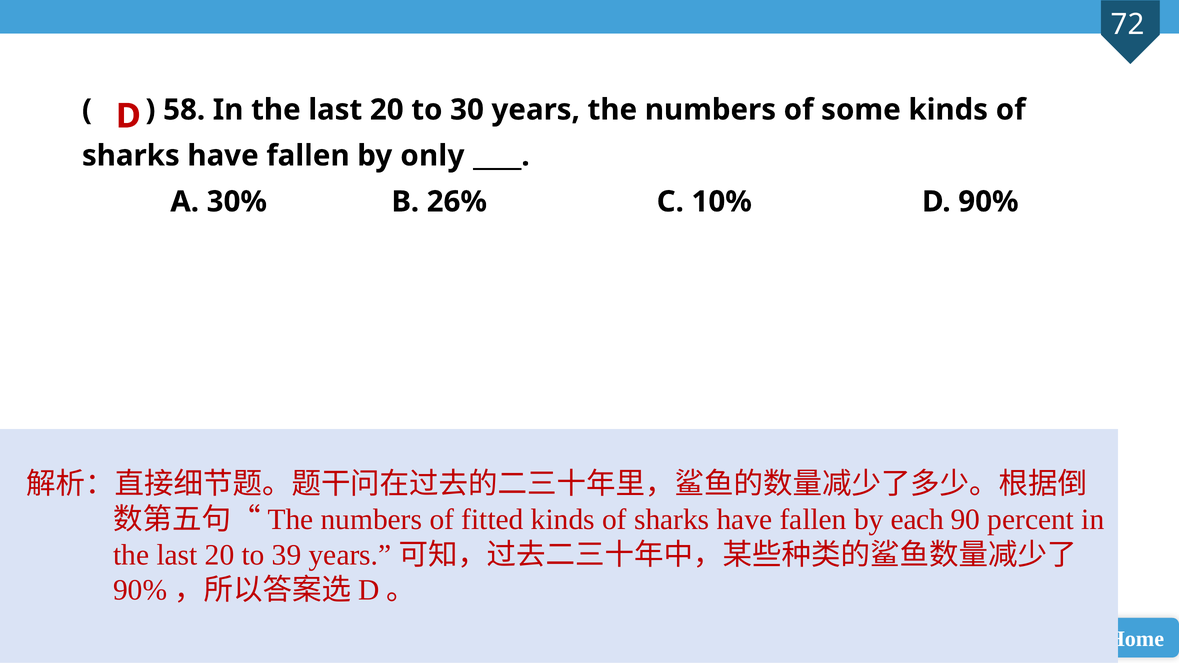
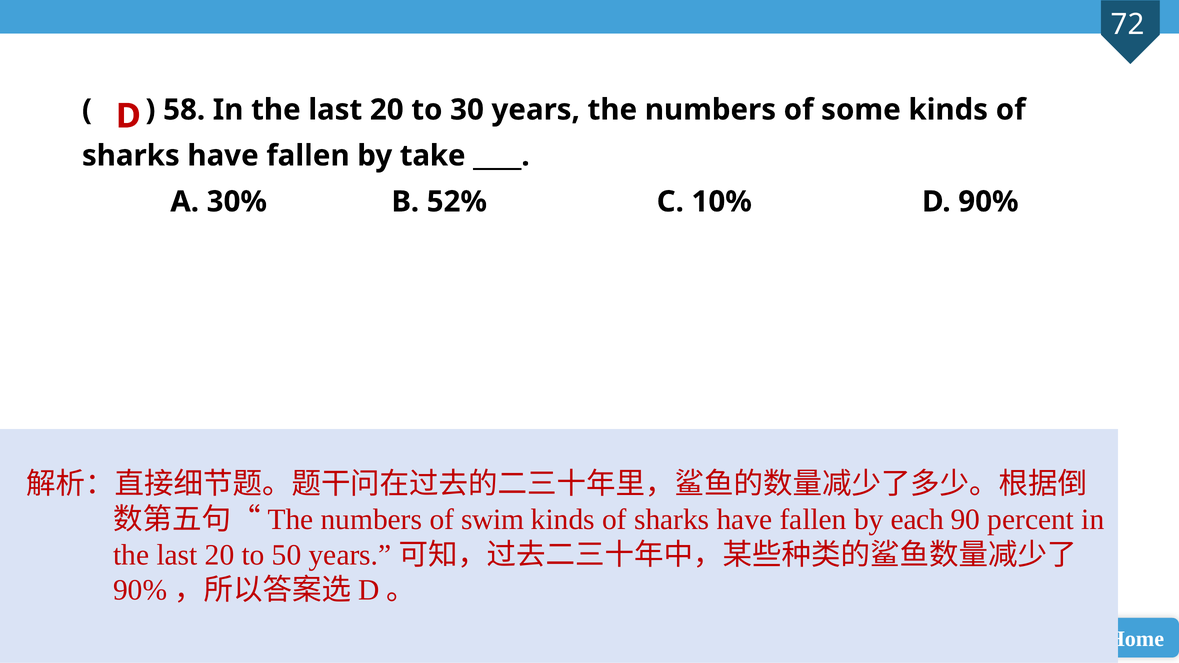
only: only -> take (433, 156)
26%: 26% -> 52% (457, 202)
fitted: fitted -> swim (493, 520)
39: 39 -> 50 (287, 555)
